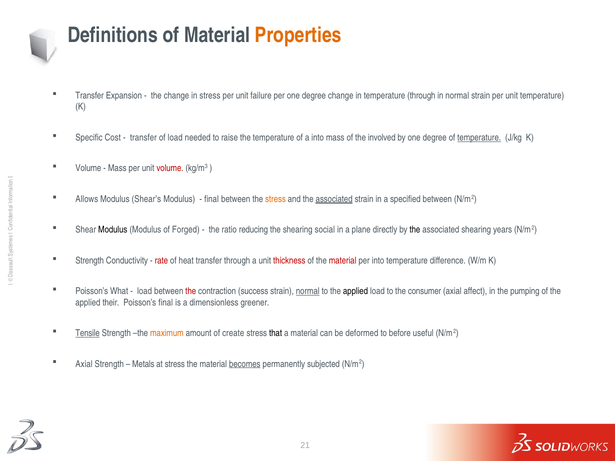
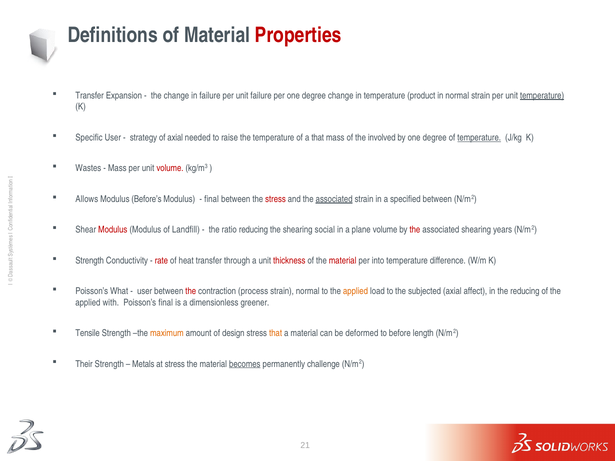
Properties colour: orange -> red (298, 35)
in stress: stress -> failure (210, 96)
temperature through: through -> product (421, 96)
temperature underline: none -> present (542, 96)
Specific Cost: Cost -> User (113, 138)
transfer: transfer -> strategy (143, 138)
of load: load -> axial (175, 138)
a into: into -> that (318, 138)
Volume: Volume -> Wastes (88, 168)
Shear’s: Shear’s -> Before’s (146, 199)
stress colour: orange -> red (275, 199)
Modulus colour: black -> red (113, 230)
Forged: Forged -> Landfill (186, 230)
plane directly: directly -> volume (385, 230)
the colour: black -> red (415, 230)
load: load -> user (145, 291)
success: success -> process (253, 291)
normal underline: present -> none (308, 291)
applied colour: black -> orange (355, 291)
consumer: consumer -> subjected (425, 291)
the pumping: pumping -> reducing (525, 291)
their: their -> with (111, 303)
Tensile underline: present -> none (88, 333)
create: create -> design (233, 333)
that colour: black -> orange (276, 333)
useful: useful -> length (423, 333)
Axial: Axial -> Their (84, 364)
subjected: subjected -> challenge (323, 364)
